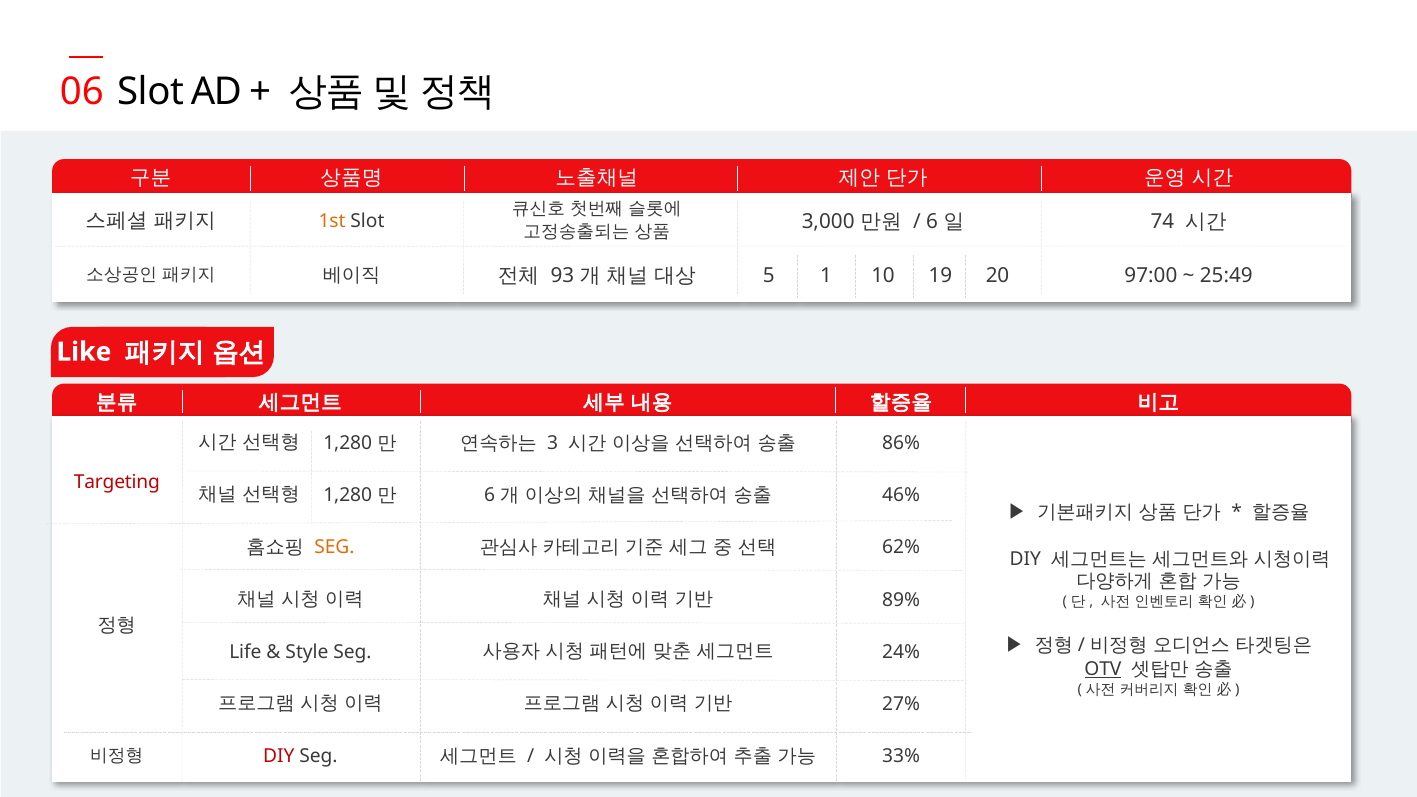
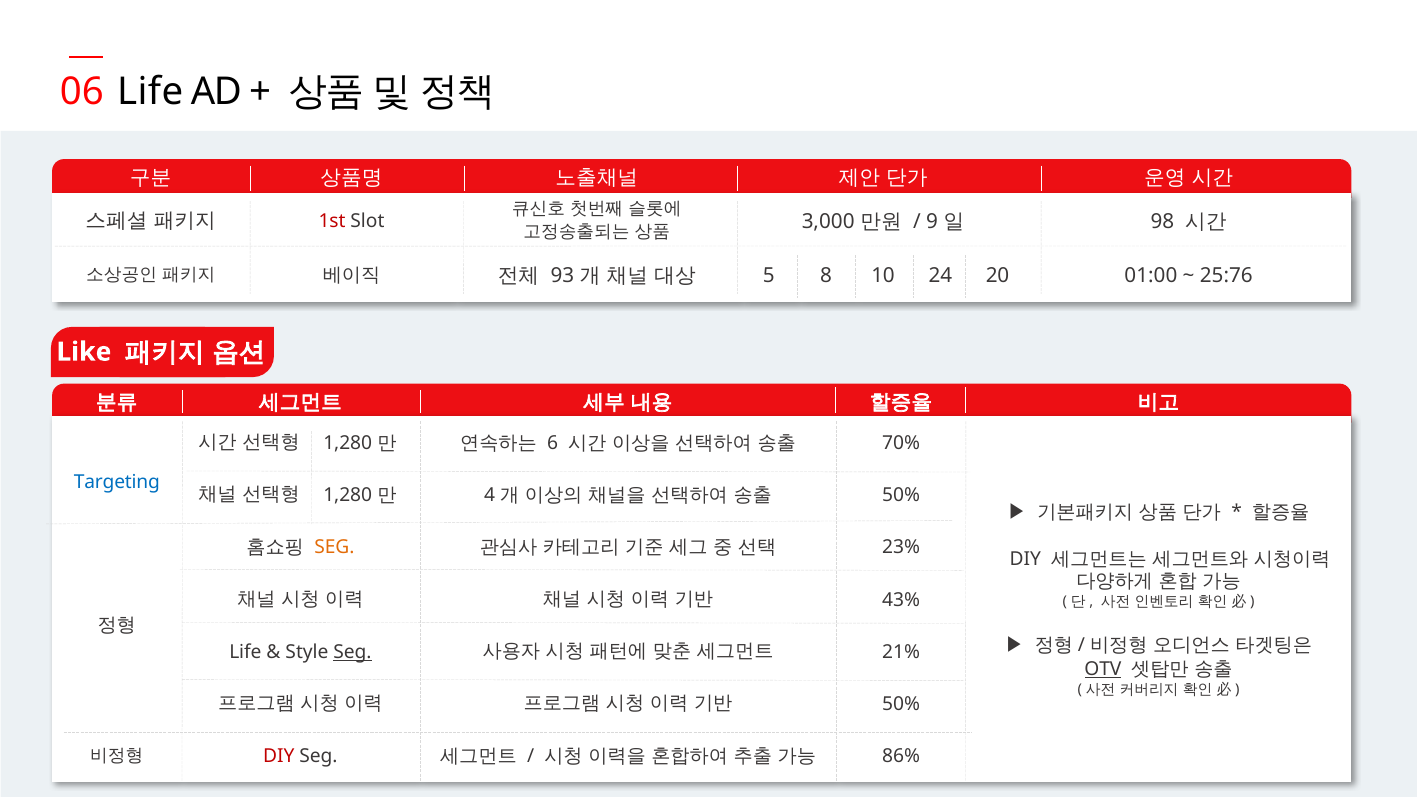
Slot: Slot -> Life (150, 92)
1st colour: orange -> red (332, 221)
6: 6 -> 9 (932, 221)
74: 74 -> 98 (1163, 221)
1: 1 -> 8 (826, 276)
19: 19 -> 24 (940, 276)
97:00: 97:00 -> 01:00 (1151, 276)
25:49: 25:49 -> 25:76 (1226, 276)
3: 3 -> 6 (553, 443)
86%: 86% -> 70% (901, 443)
Targeting colour: red -> blue (117, 482)
6: 6 -> 4 (490, 495)
46%: 46% -> 50% (901, 495)
62%: 62% -> 23% (901, 547)
89%: 89% -> 43% (901, 600)
Seg underline: none -> present (352, 652)
24%: 24% -> 21% (901, 652)
27%: 27% -> 50% (901, 704)
33%: 33% -> 86% (901, 757)
